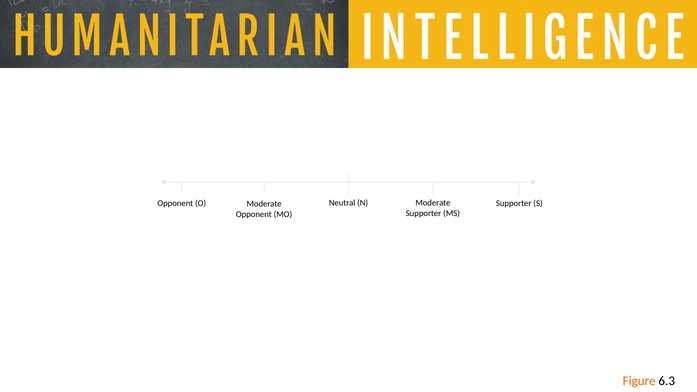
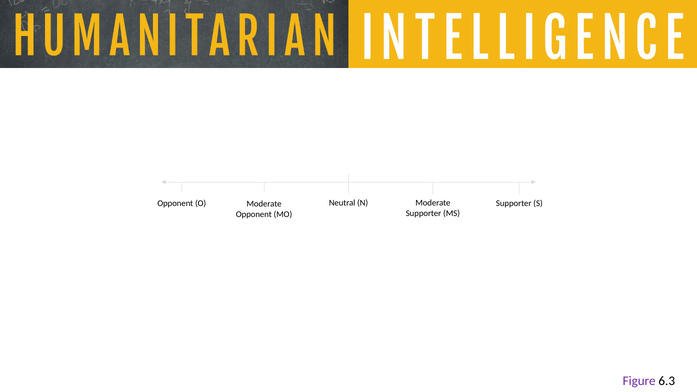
Figure colour: orange -> purple (639, 381)
